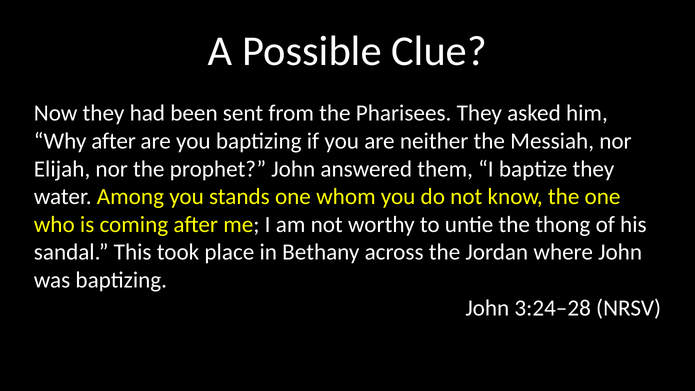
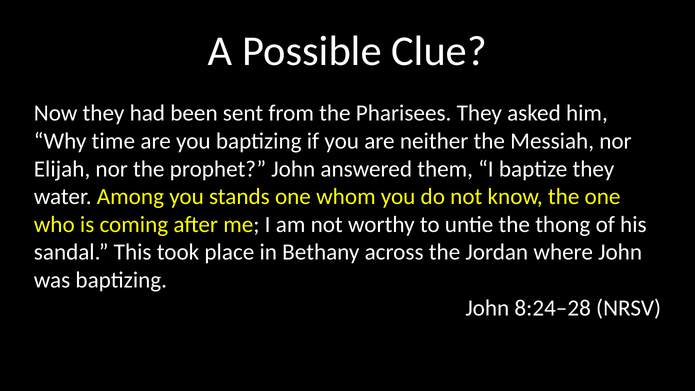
Why after: after -> time (113, 141)
3:24–28: 3:24–28 -> 8:24–28 (553, 308)
